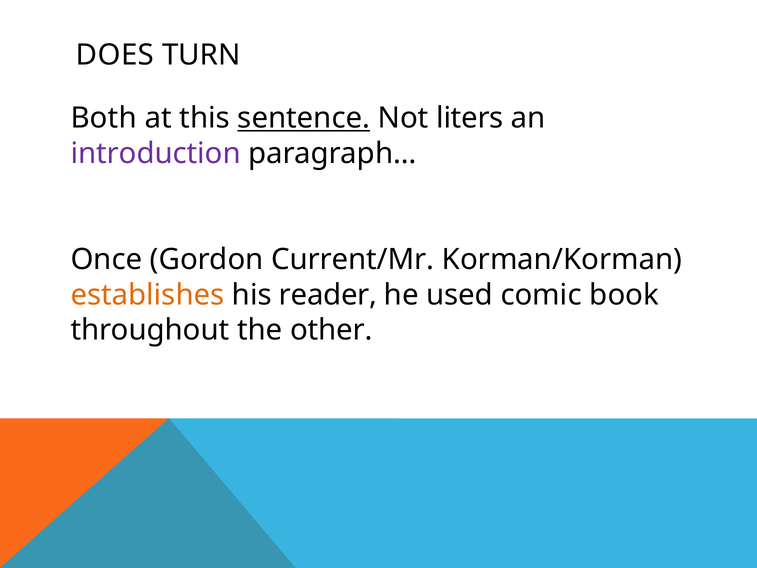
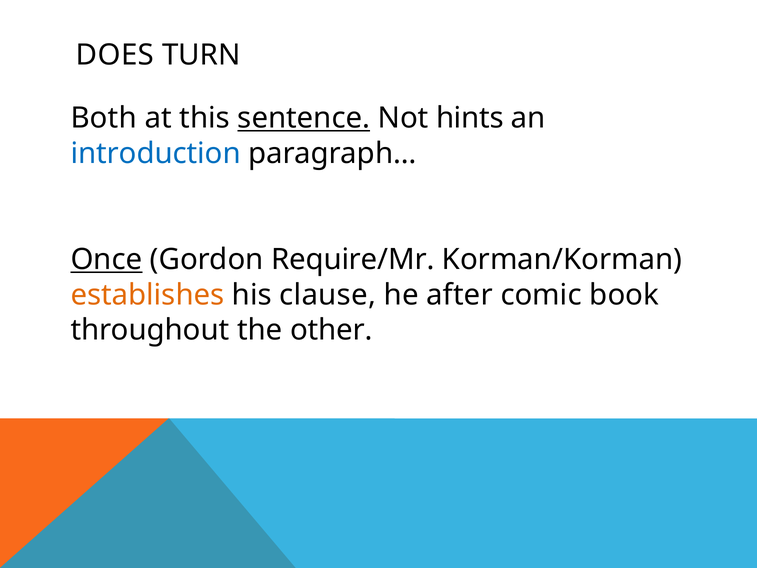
liters: liters -> hints (470, 118)
introduction colour: purple -> blue (156, 153)
Once underline: none -> present (106, 259)
Current/Mr: Current/Mr -> Require/Mr (353, 259)
reader: reader -> clause (328, 295)
used: used -> after (460, 295)
